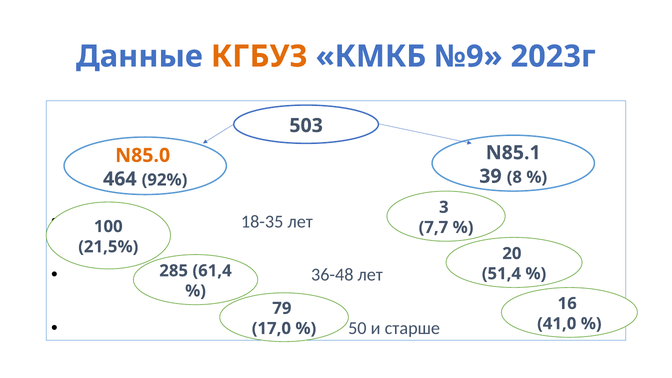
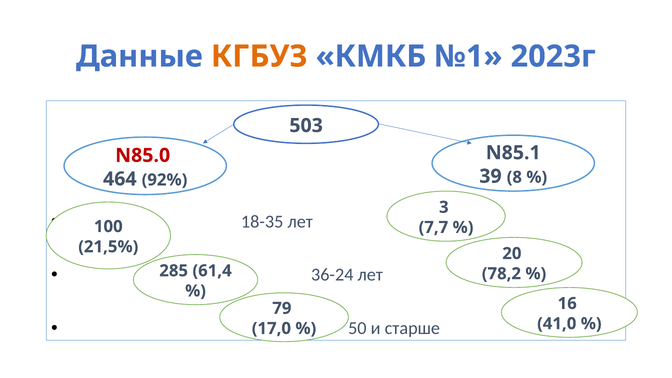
№9: №9 -> №1 (468, 56)
N85.0 colour: orange -> red (143, 155)
36-48: 36-48 -> 36-24 (332, 275)
51,4: 51,4 -> 78,2 (501, 274)
